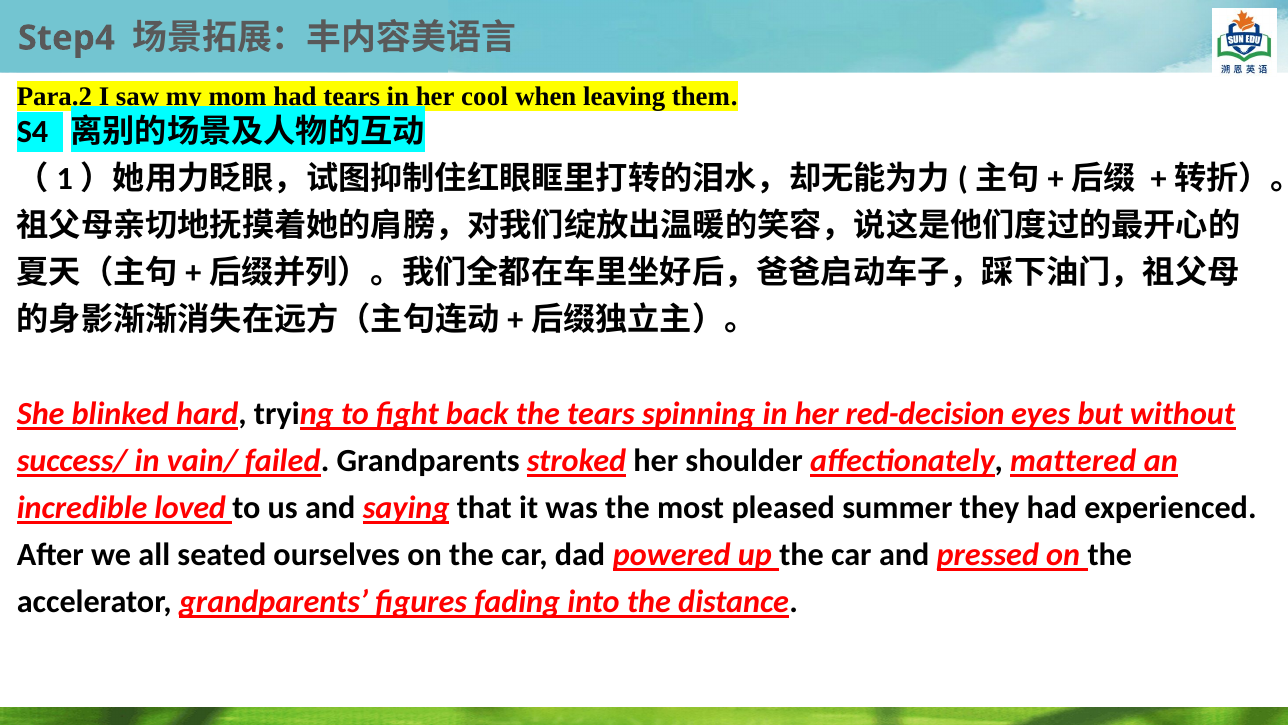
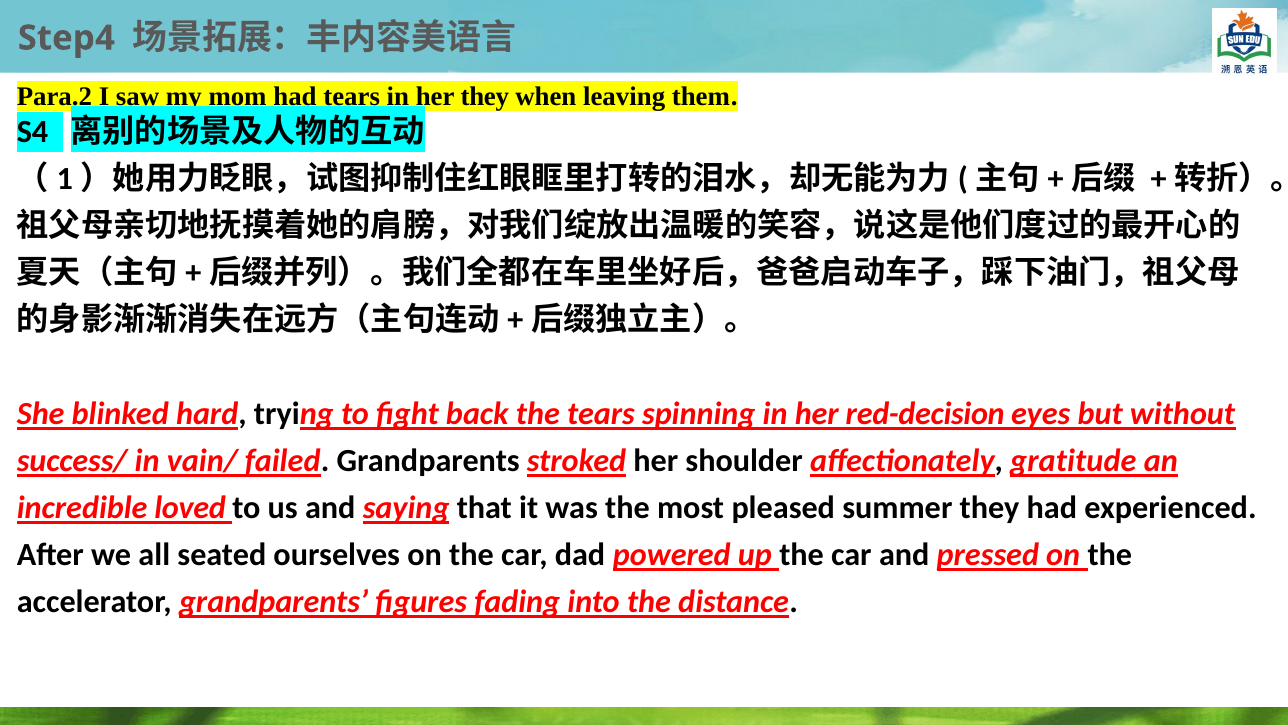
her cool: cool -> they (485, 96)
mattered: mattered -> gratitude (1073, 461)
